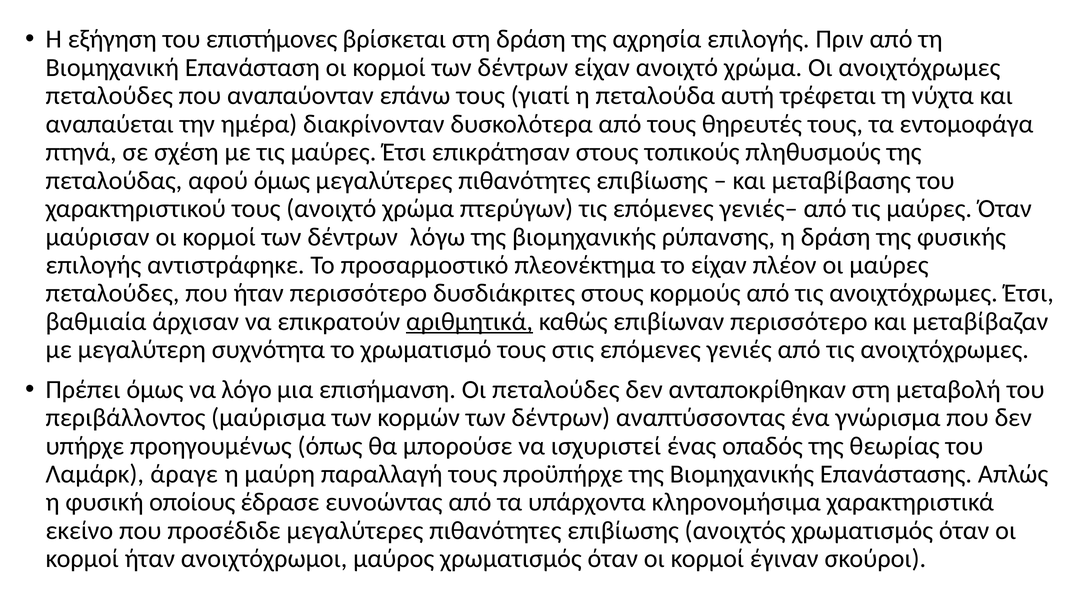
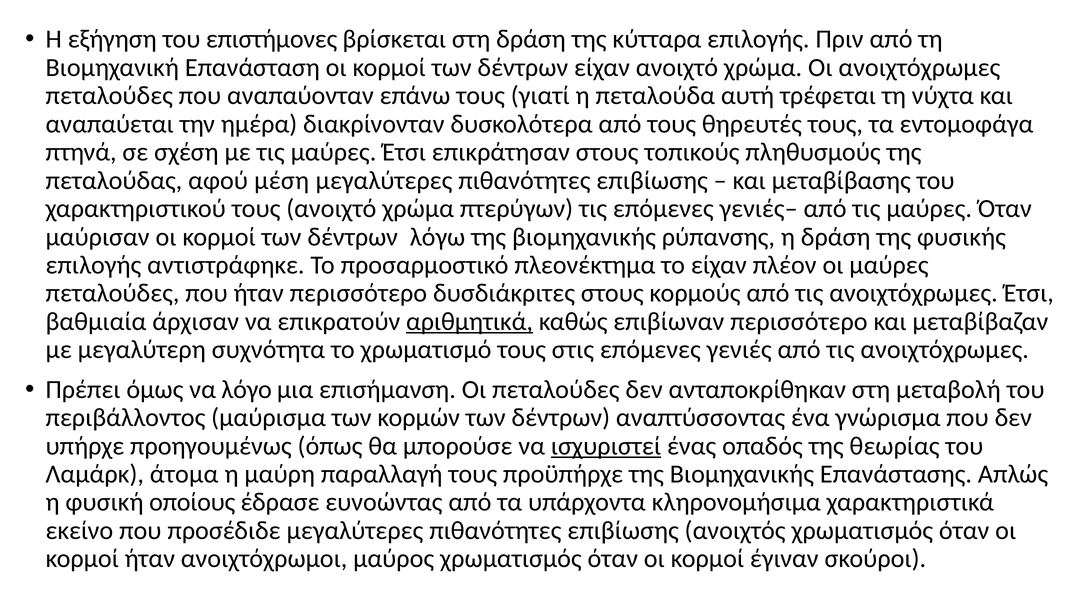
αχρησία: αχρησία -> κύτταρα (657, 39)
αφού όμως: όμως -> μέση (282, 180)
ισχυριστεί underline: none -> present (606, 446)
άραγε: άραγε -> άτομα (184, 474)
